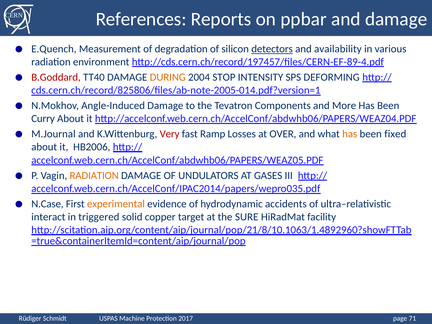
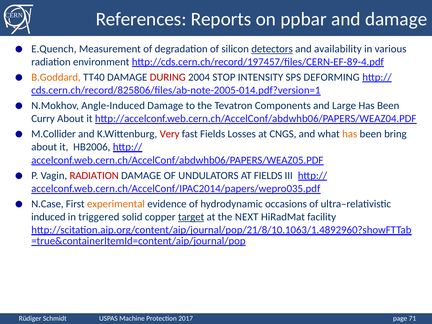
B.Goddard colour: red -> orange (56, 77)
DURING colour: orange -> red (168, 77)
More: More -> Large (344, 106)
M.Journal: M.Journal -> M.Collider (54, 134)
fast Ramp: Ramp -> Fields (213, 134)
OVER: OVER -> CNGS (283, 134)
fixed: fixed -> bring (395, 134)
RADIATION colour: orange -> red (94, 176)
AT GASES: GASES -> FIELDS (268, 176)
accidents: accidents -> occasions (286, 204)
interact: interact -> induced (48, 217)
target underline: none -> present (191, 217)
SURE: SURE -> NEXT (247, 217)
